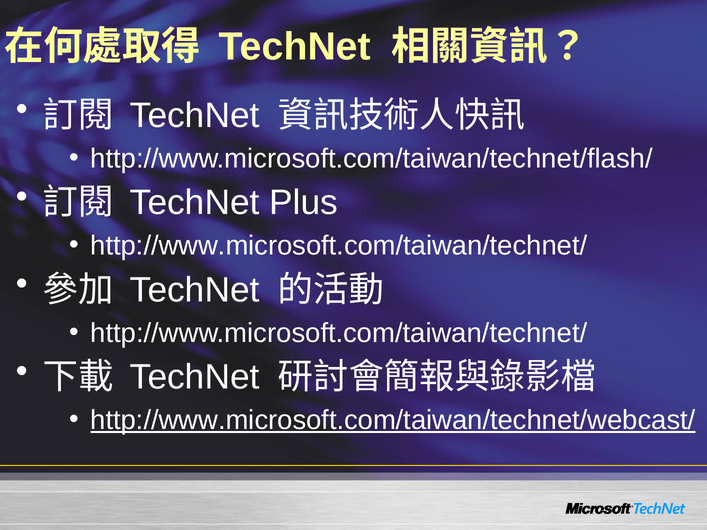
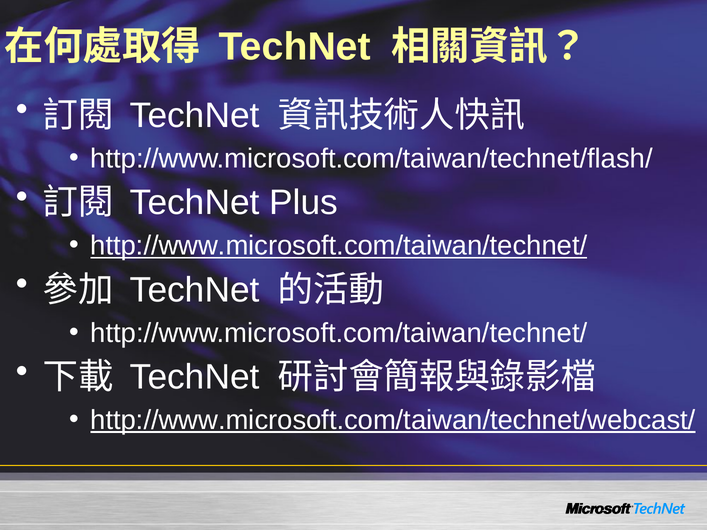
http://www.microsoft.com/taiwan/technet/ underline: none -> present (339, 246)
